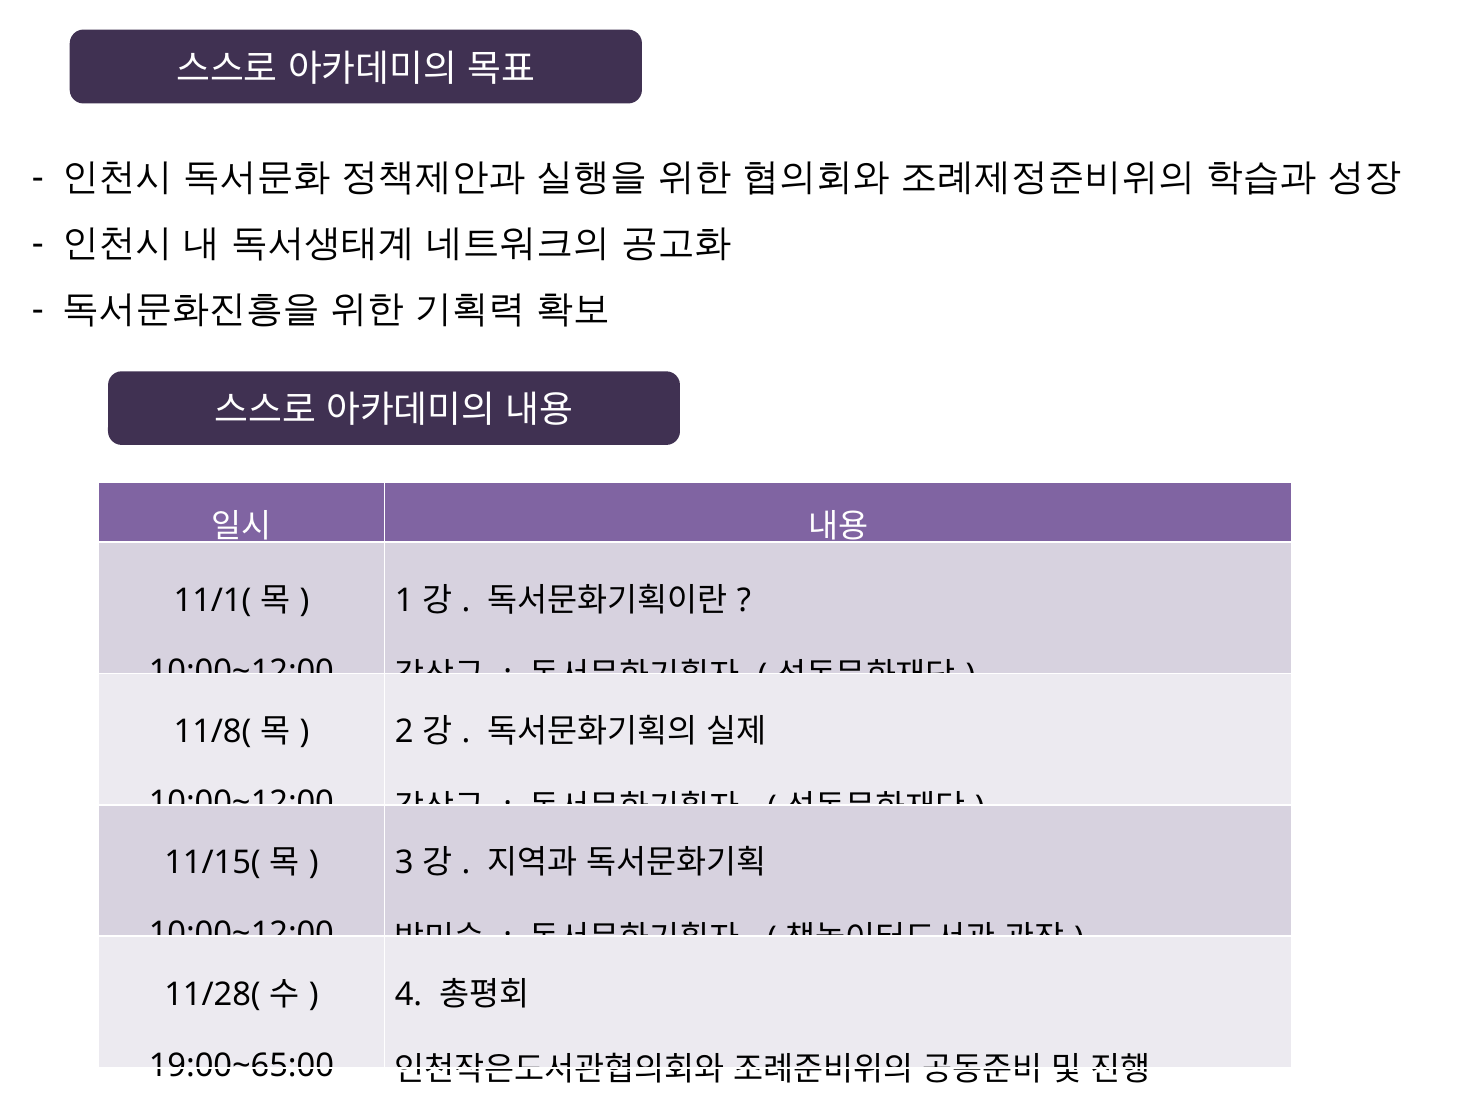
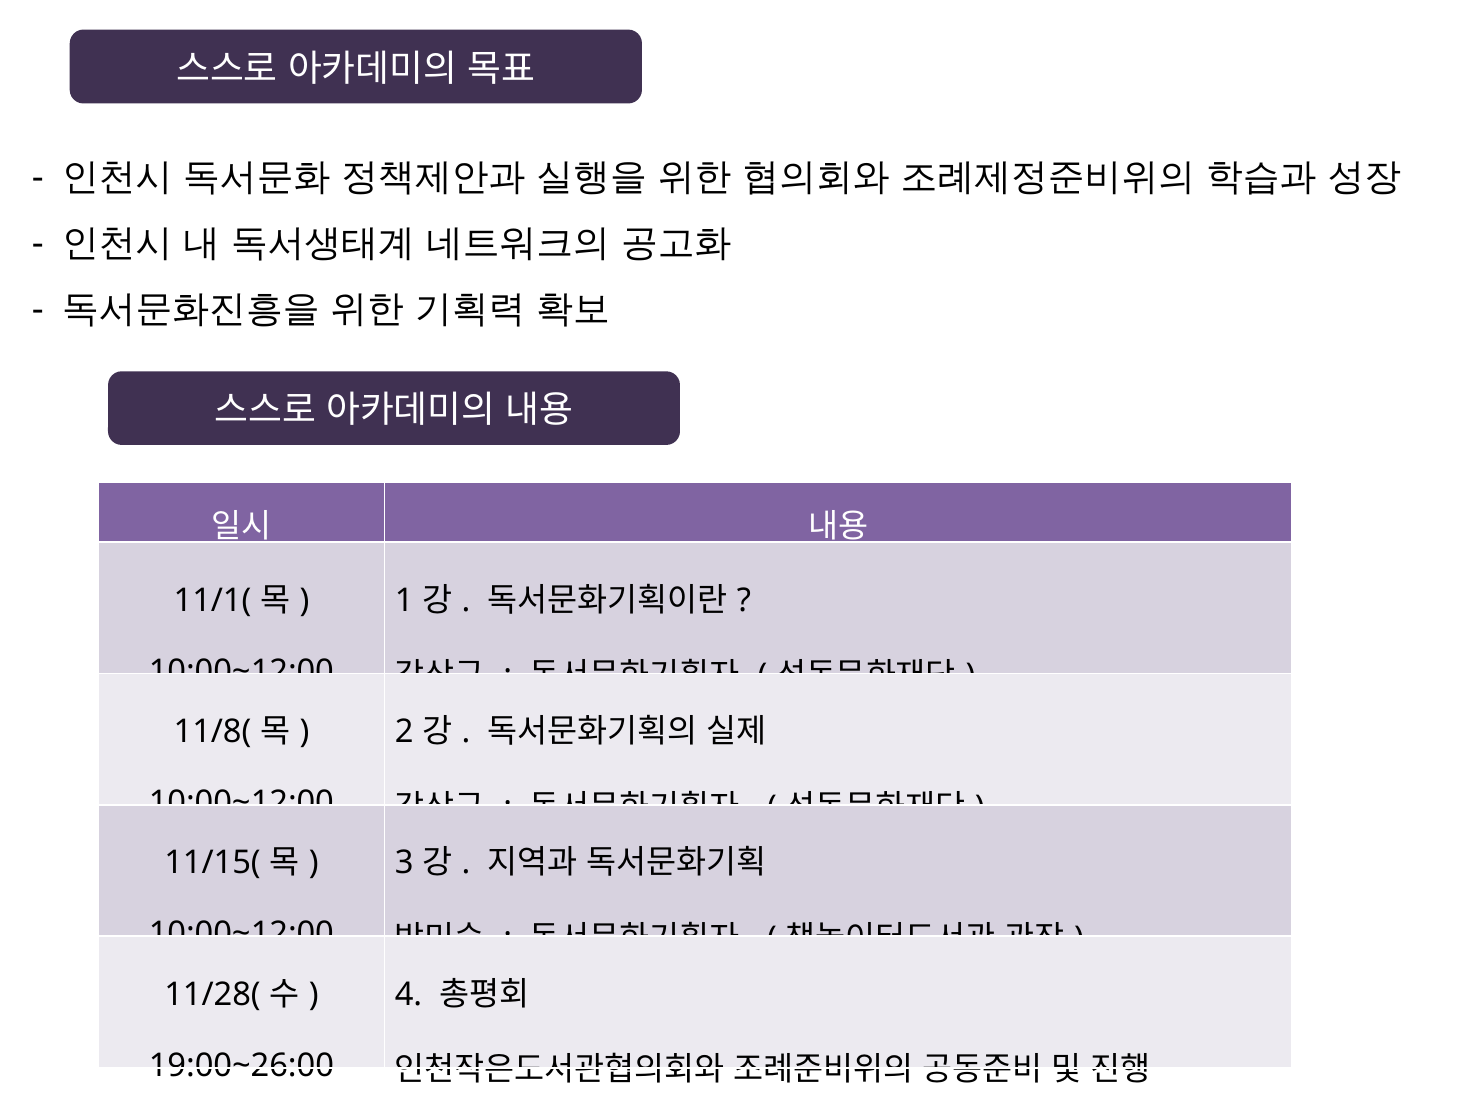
19:00~65:00: 19:00~65:00 -> 19:00~26:00 (241, 1066)
